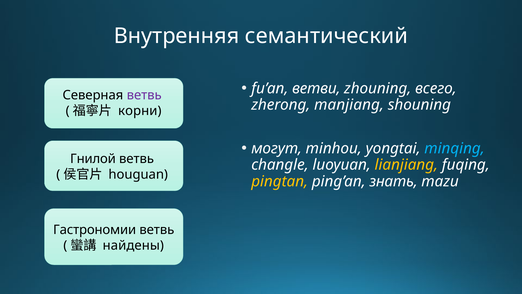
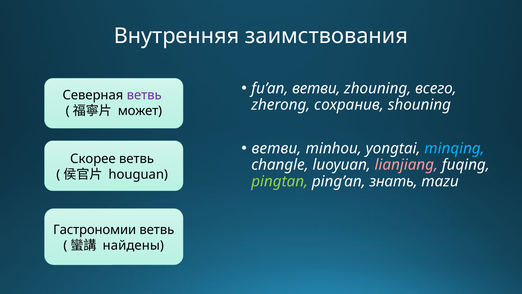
семантический: семантический -> заимствования (326, 36)
manjiang: manjiang -> сохранив (349, 105)
корни: корни -> может (140, 111)
могут: могут -> ветви (276, 148)
Гнилой: Гнилой -> Скорее (93, 159)
lianjiang colour: yellow -> pink (406, 165)
pingtan colour: yellow -> light green (280, 181)
